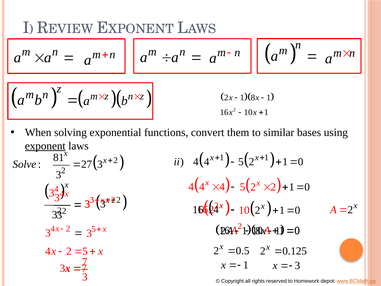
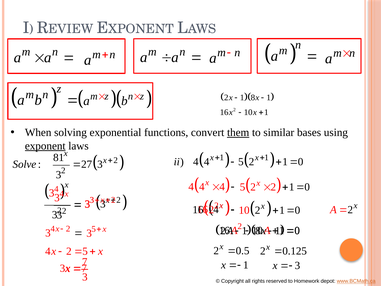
them underline: none -> present (238, 132)
